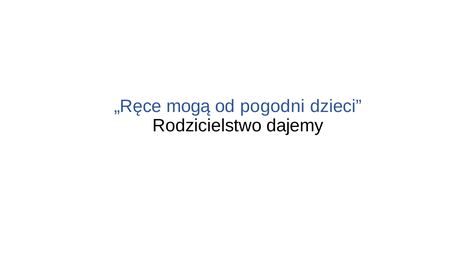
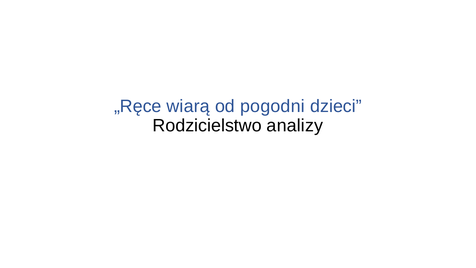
mogą: mogą -> wiarą (188, 106)
dajemy: dajemy -> analizy (295, 125)
